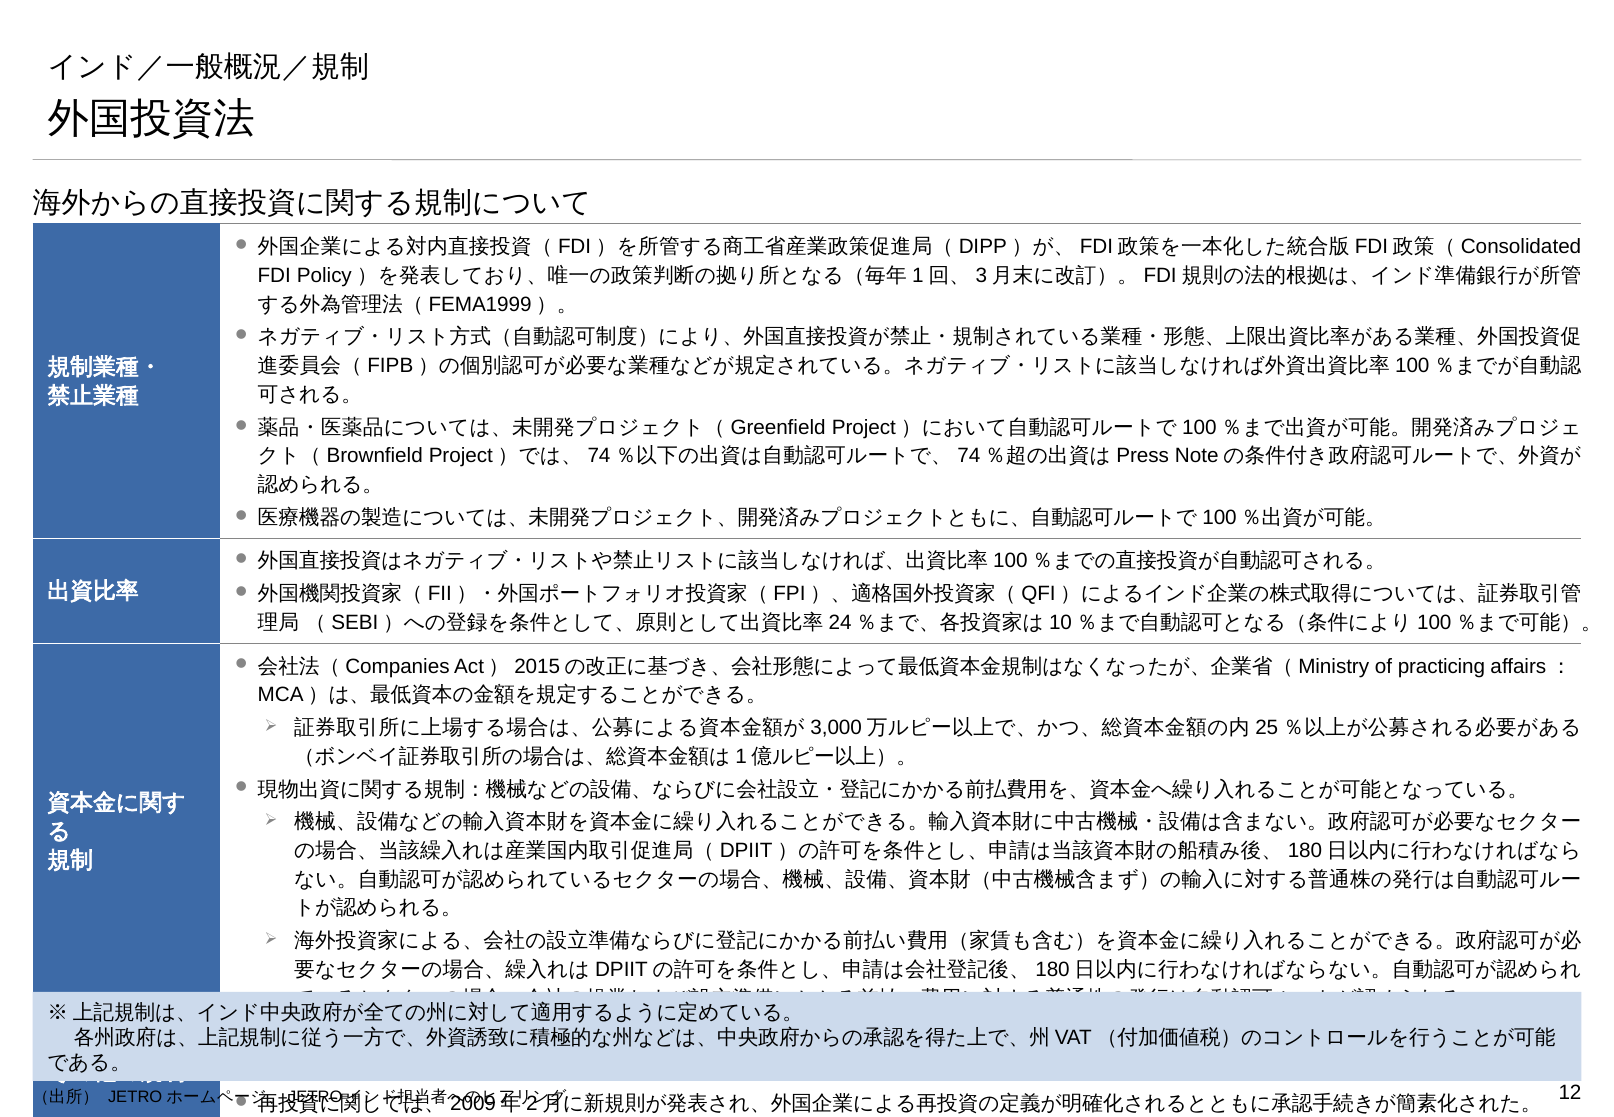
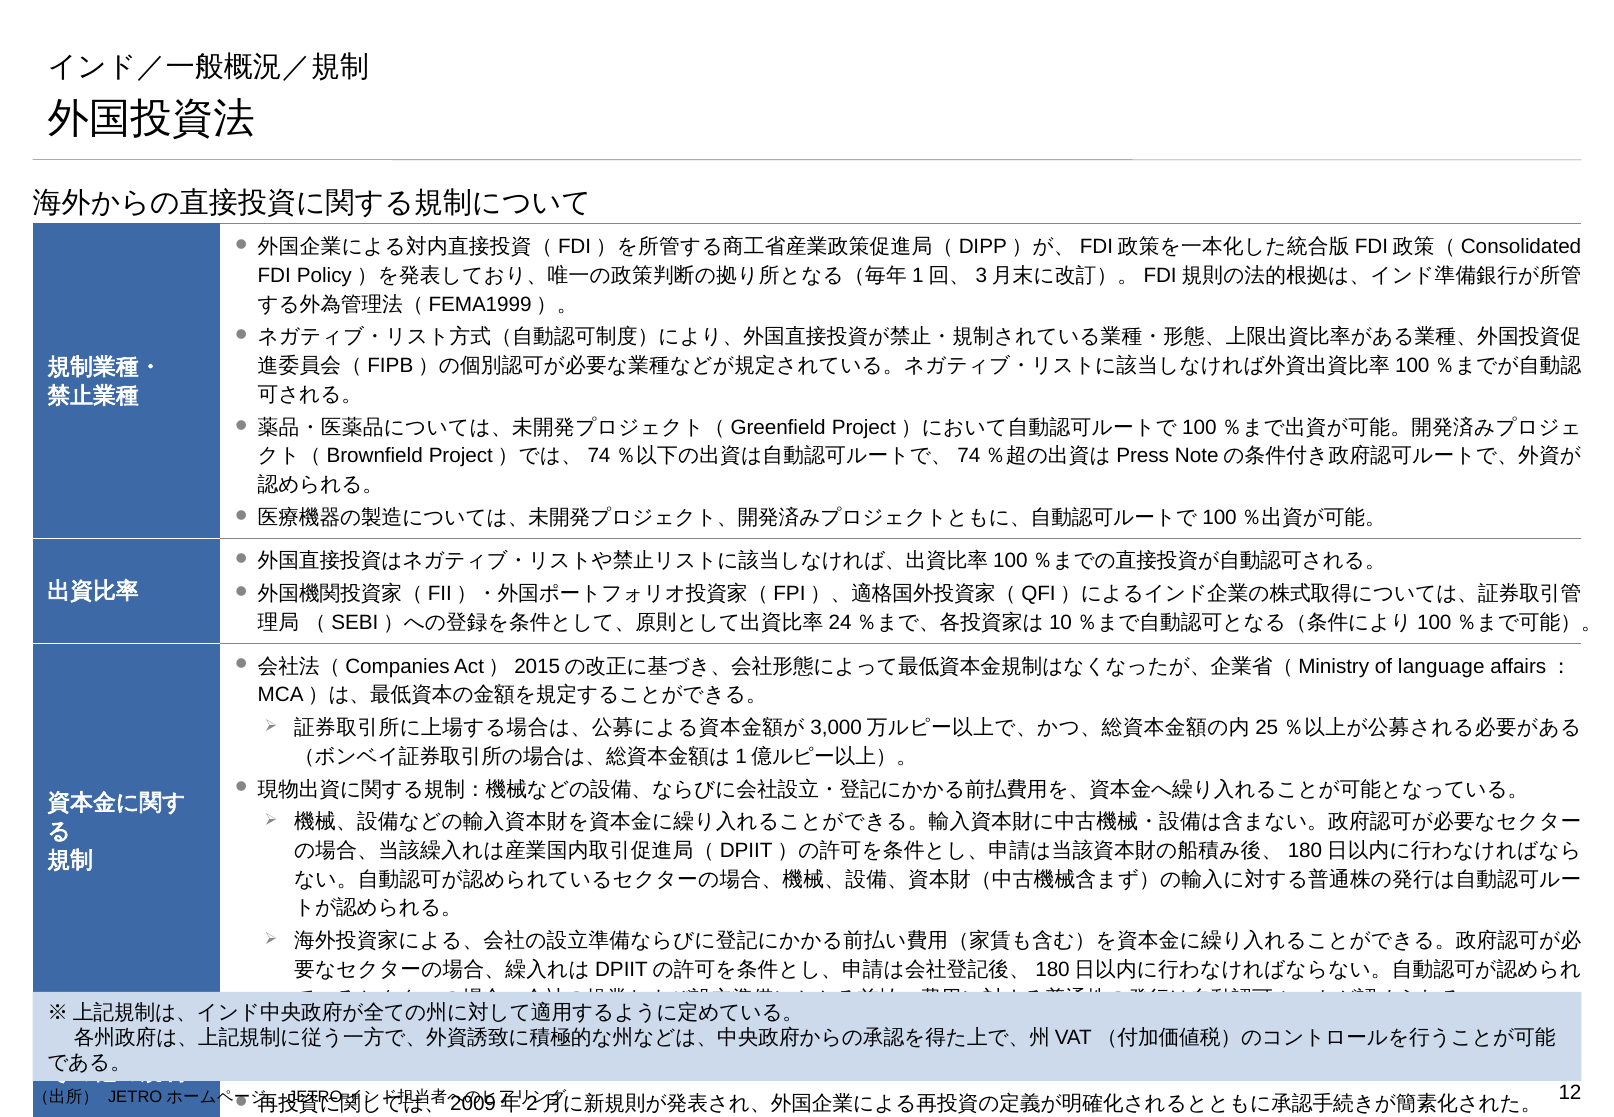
practicing: practicing -> language (1441, 666)
